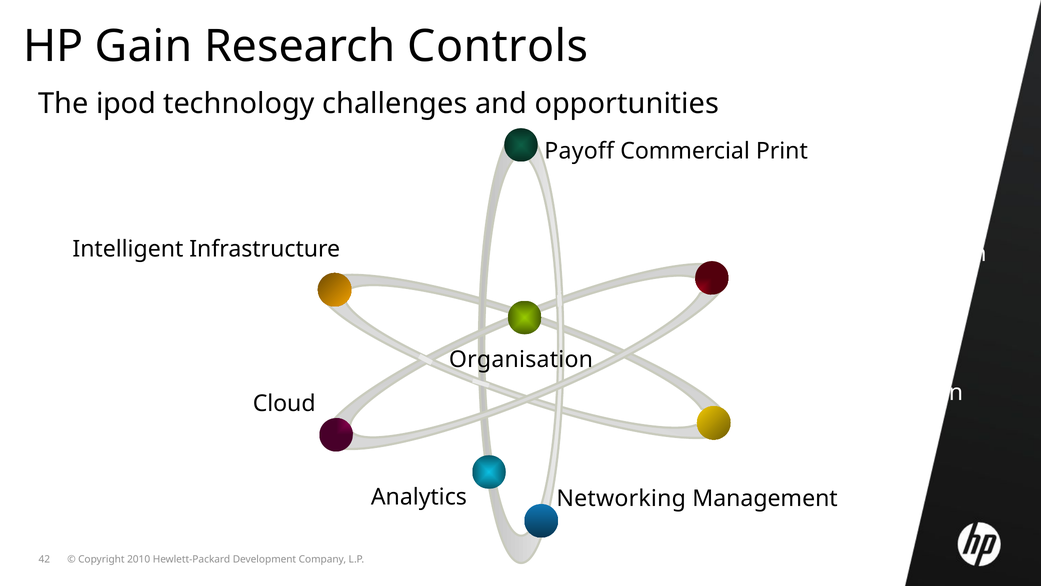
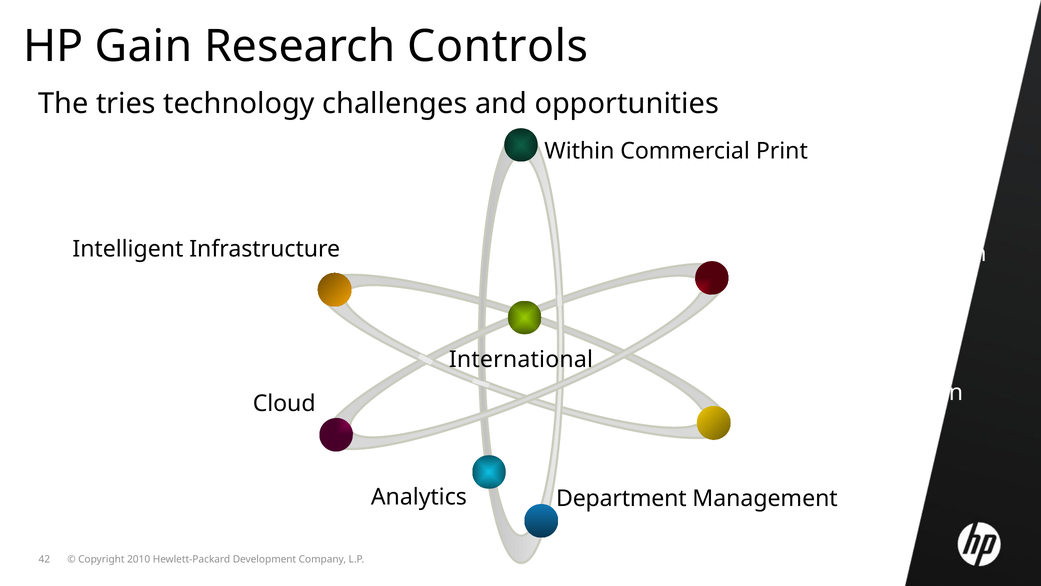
ipod: ipod -> tries (126, 104)
Payoff: Payoff -> Within (579, 151)
Organisation: Organisation -> International (521, 359)
Networking: Networking -> Department (621, 498)
